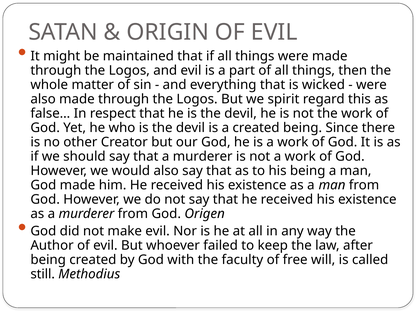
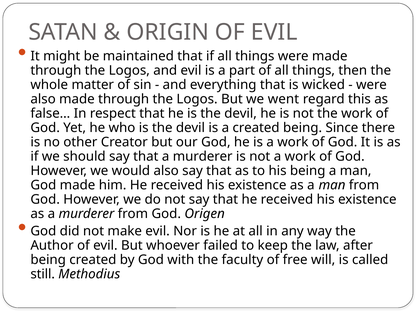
spirit: spirit -> went (283, 99)
